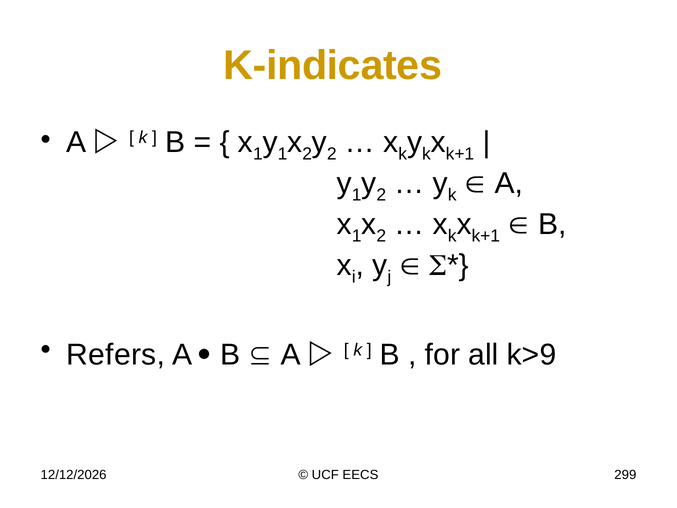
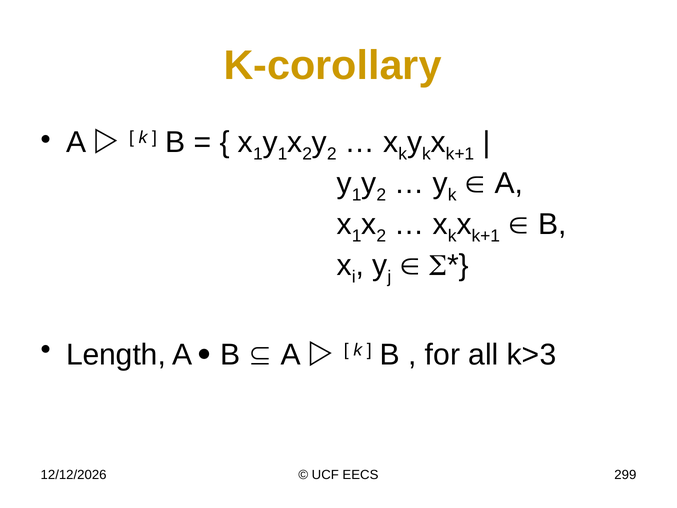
K-indicates: K-indicates -> K-corollary (333, 66)
Refers: Refers -> Length (116, 355)
k>9: k>9 -> k>3 (532, 355)
